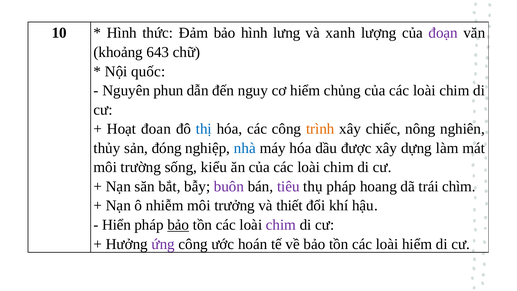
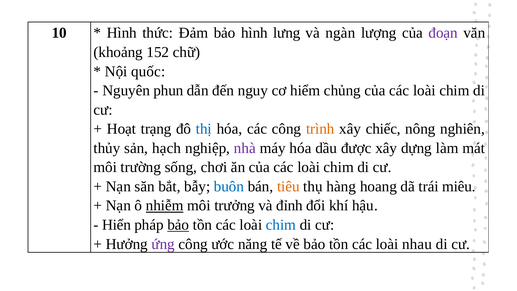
xanh: xanh -> ngàn (340, 33)
643: 643 -> 152 (158, 52)
đoan: đoan -> trạng (156, 129)
đóng: đóng -> hạch (167, 148)
nhà colour: blue -> purple (245, 148)
kiểu: kiểu -> chơi (214, 167)
buôn colour: purple -> blue (229, 186)
tiêu colour: purple -> orange (288, 186)
thụ pháp: pháp -> hàng (341, 186)
chìm: chìm -> miêu (459, 186)
nhiễm underline: none -> present (165, 206)
thiết: thiết -> đỉnh (289, 206)
chim colour: purple -> blue (281, 225)
hoán: hoán -> năng (253, 244)
loài hiểm: hiểm -> nhau (417, 244)
